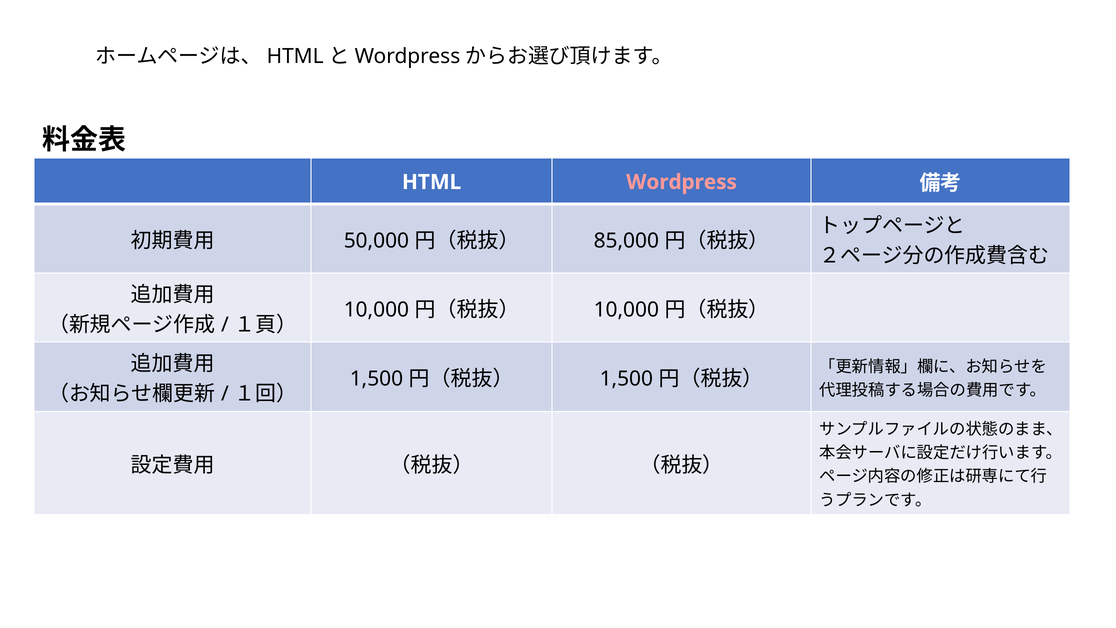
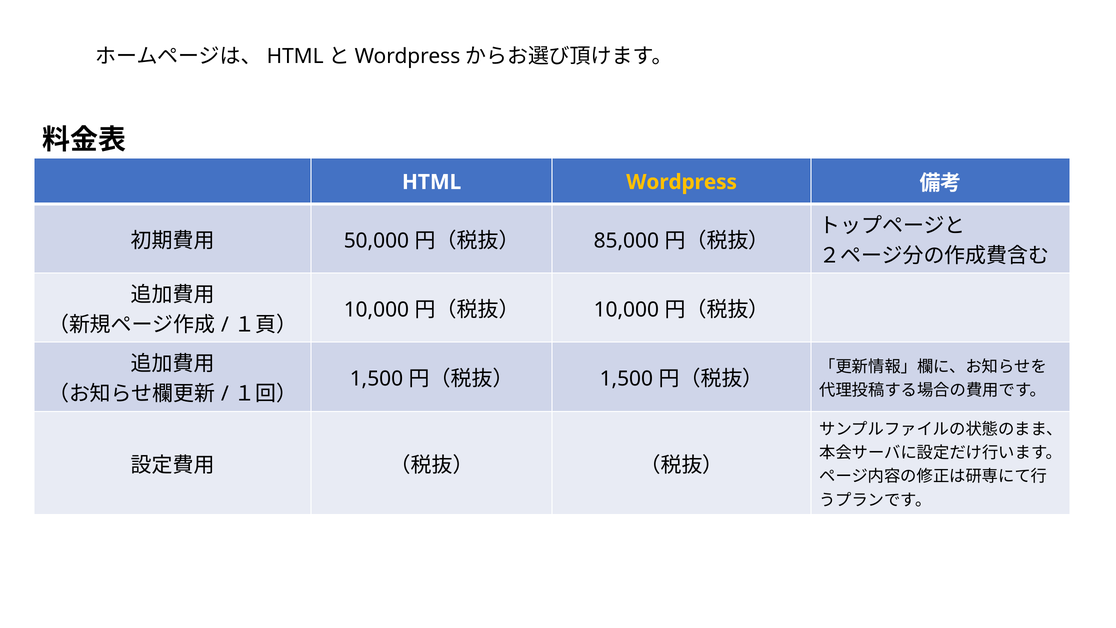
Wordpress colour: pink -> yellow (682, 182)
